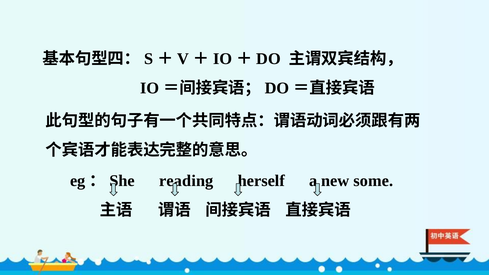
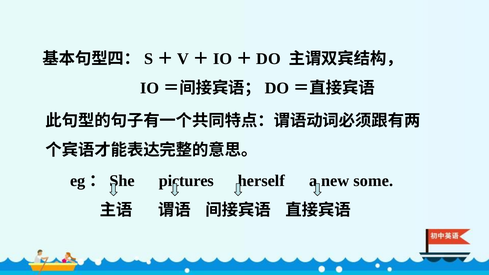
reading: reading -> pictures (186, 181)
